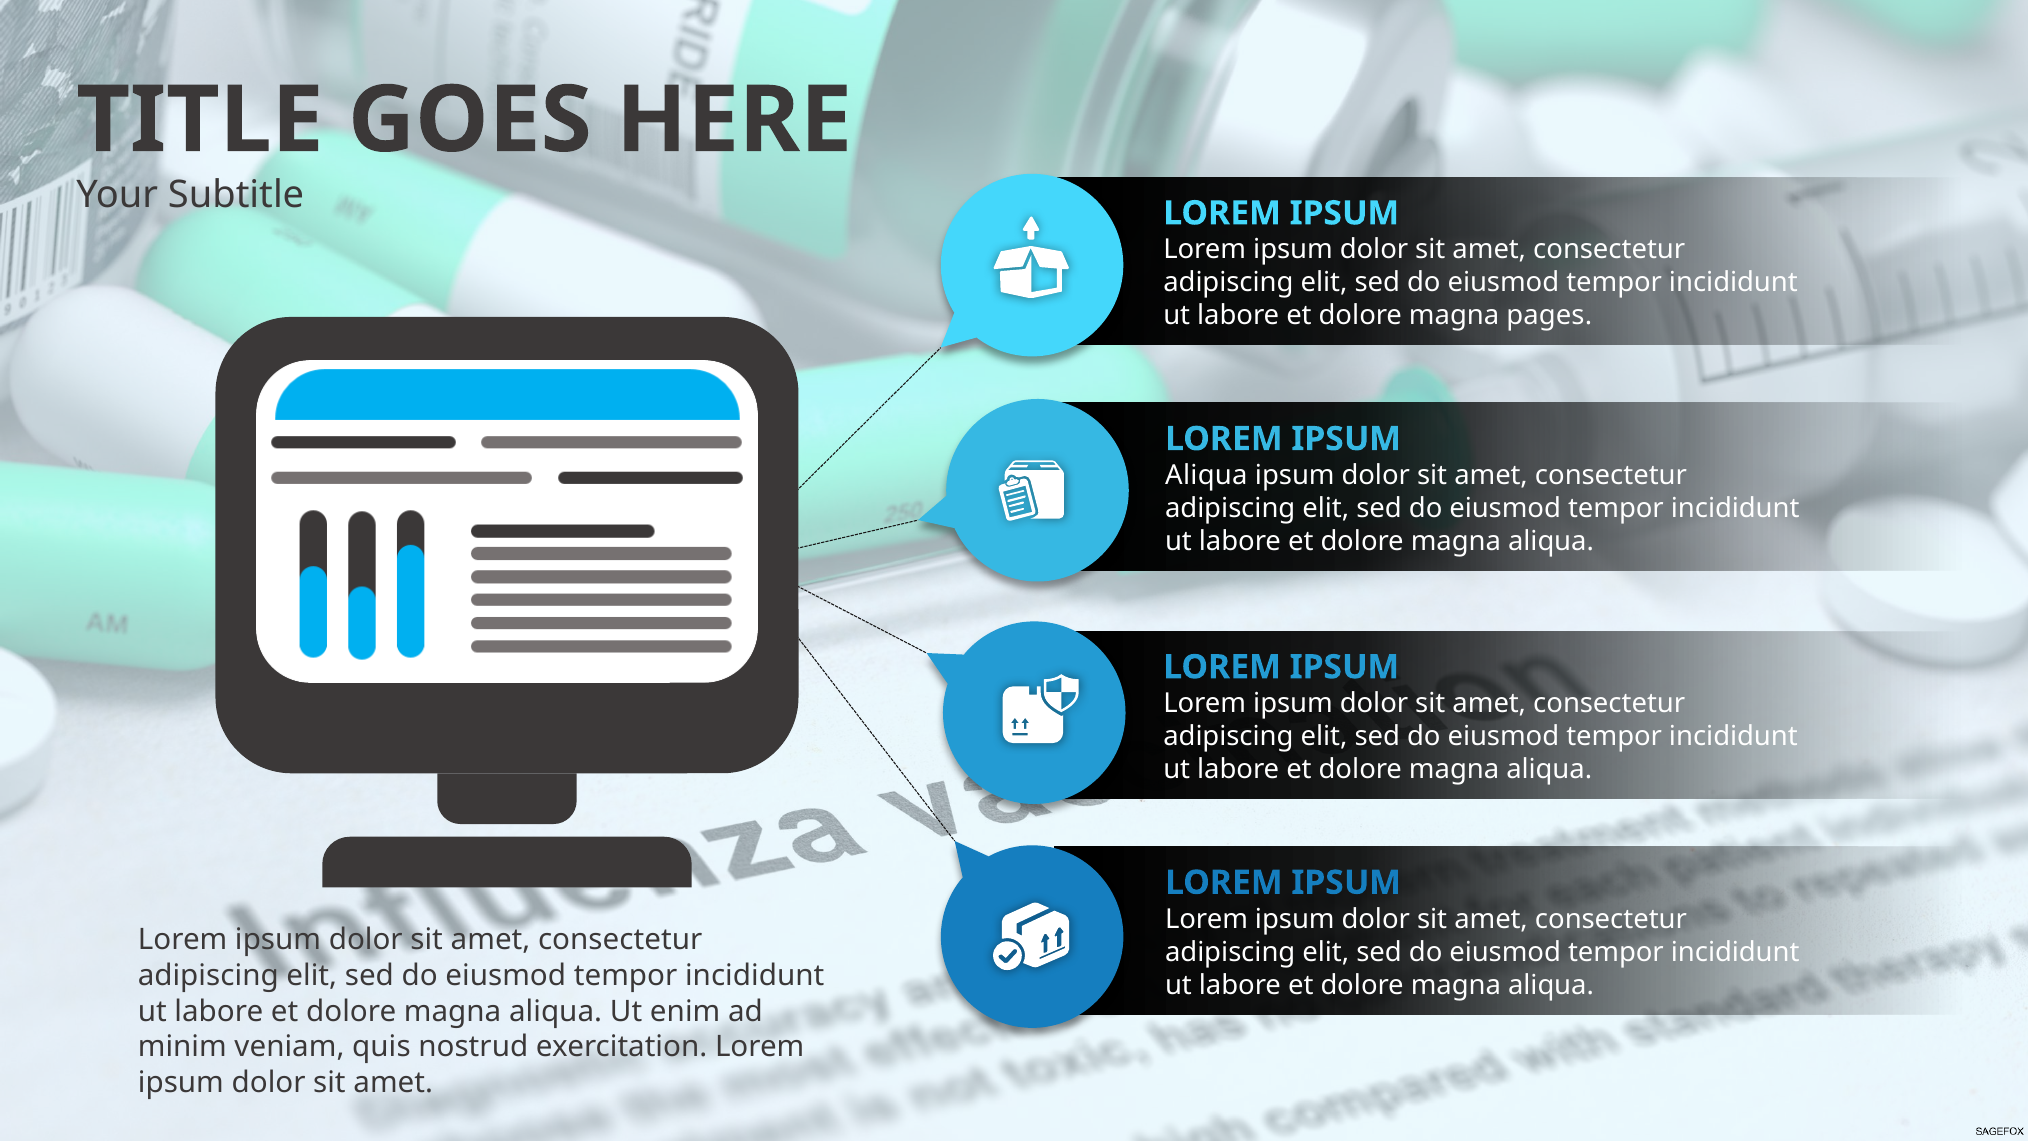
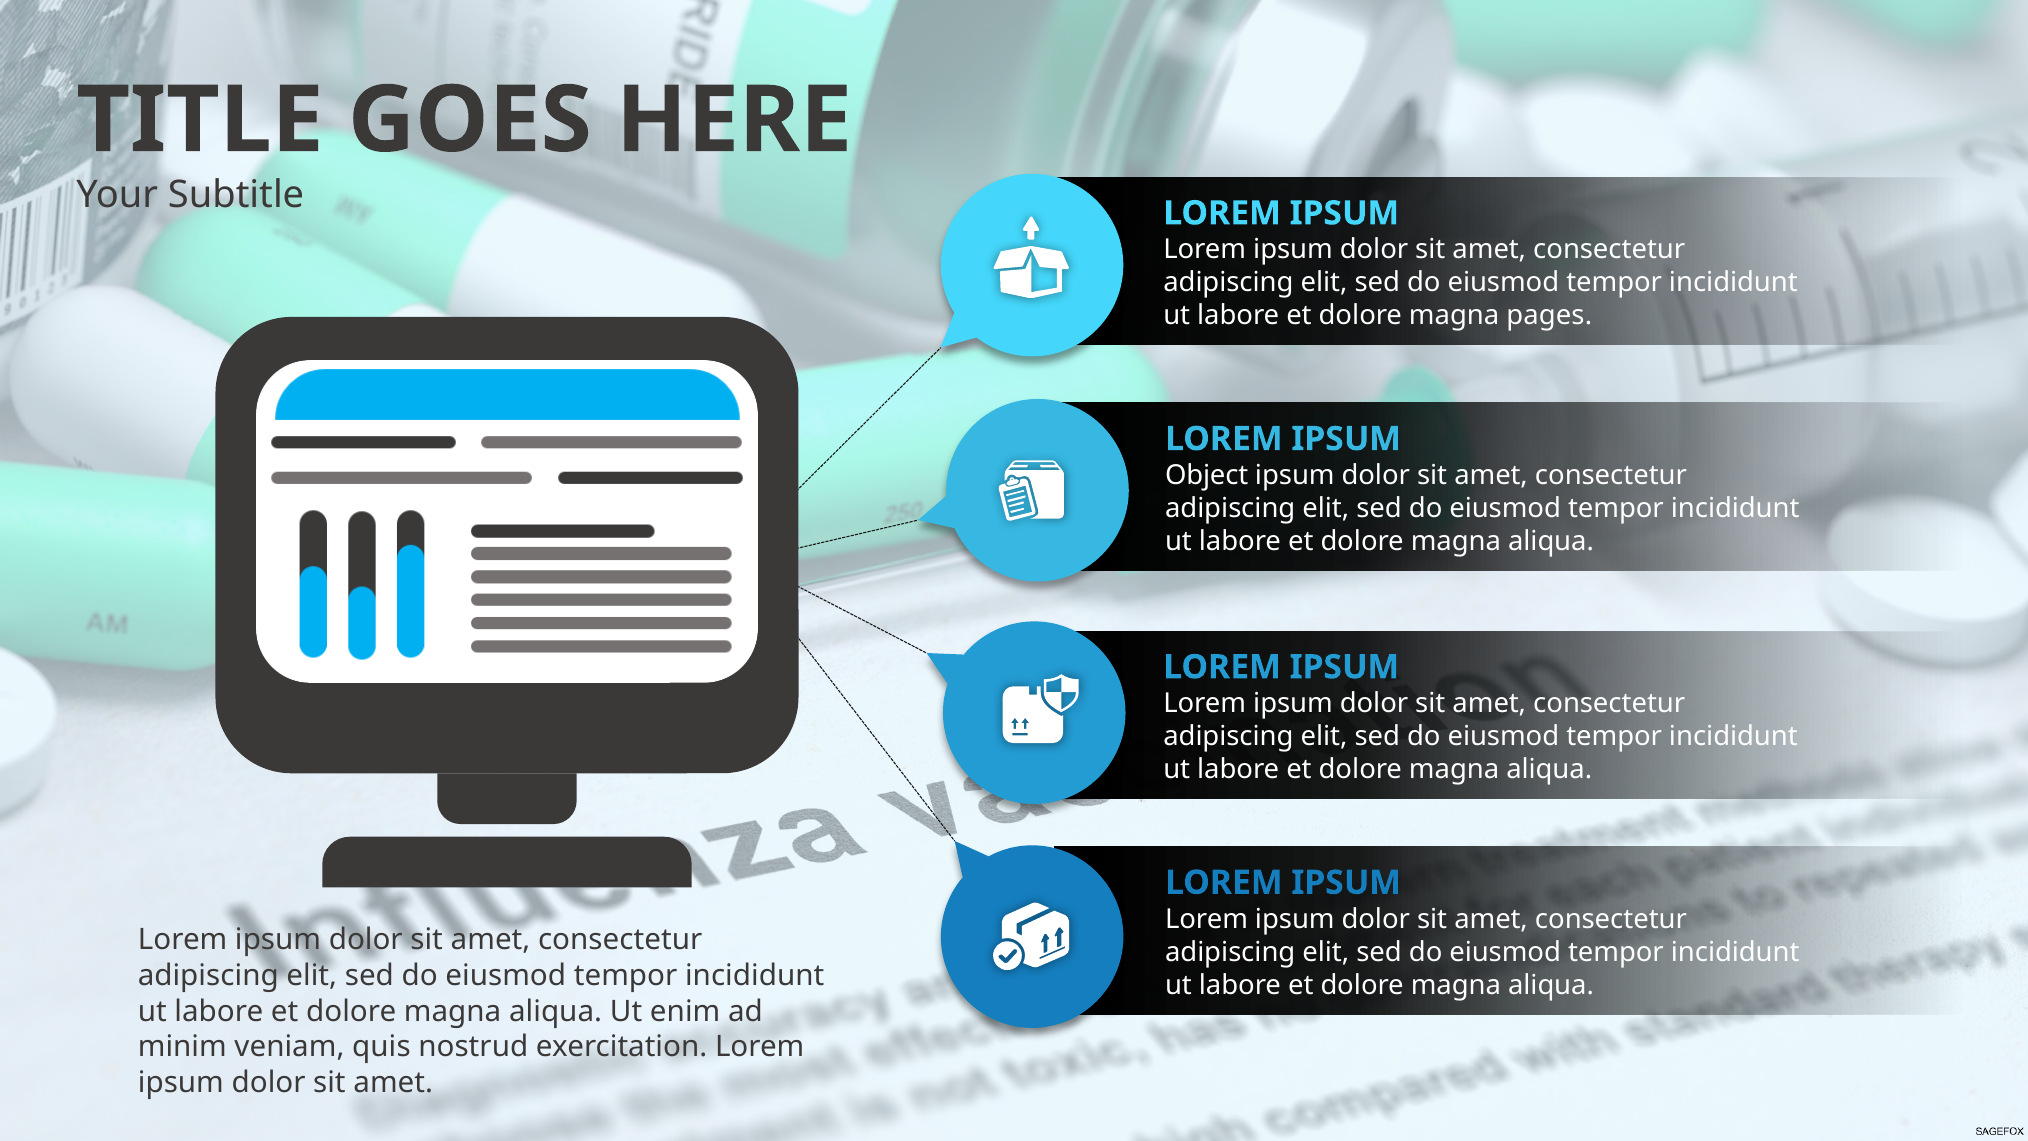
Aliqua: Aliqua -> Object (1207, 475)
